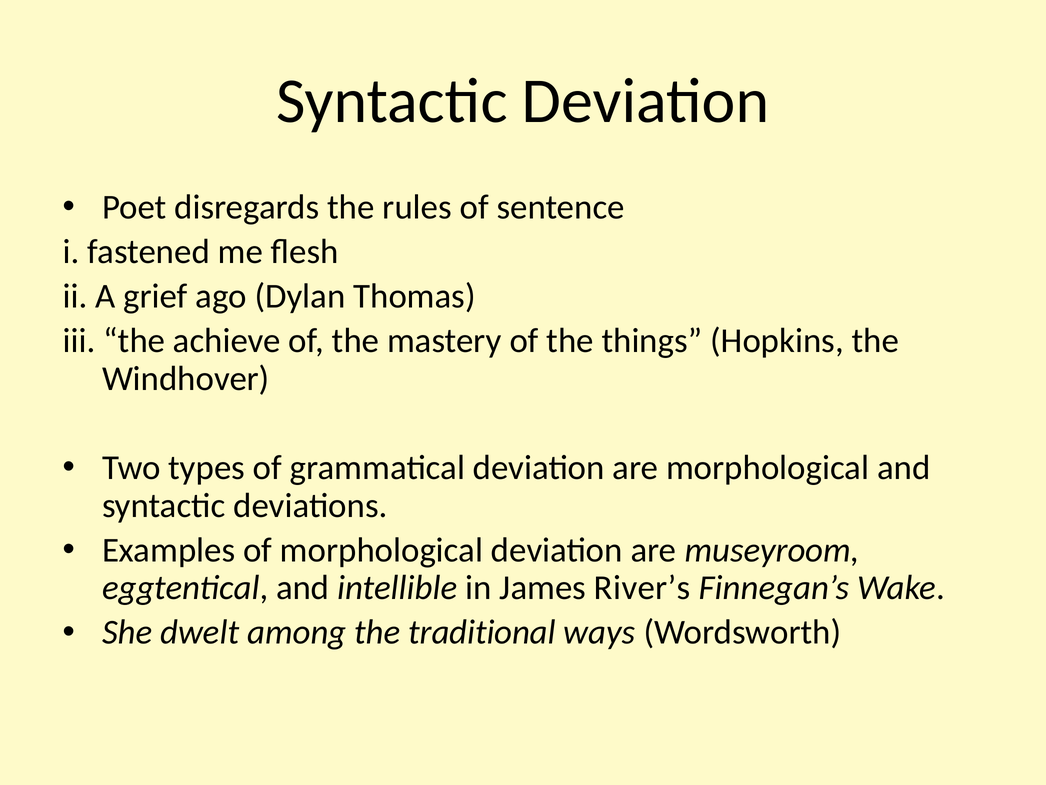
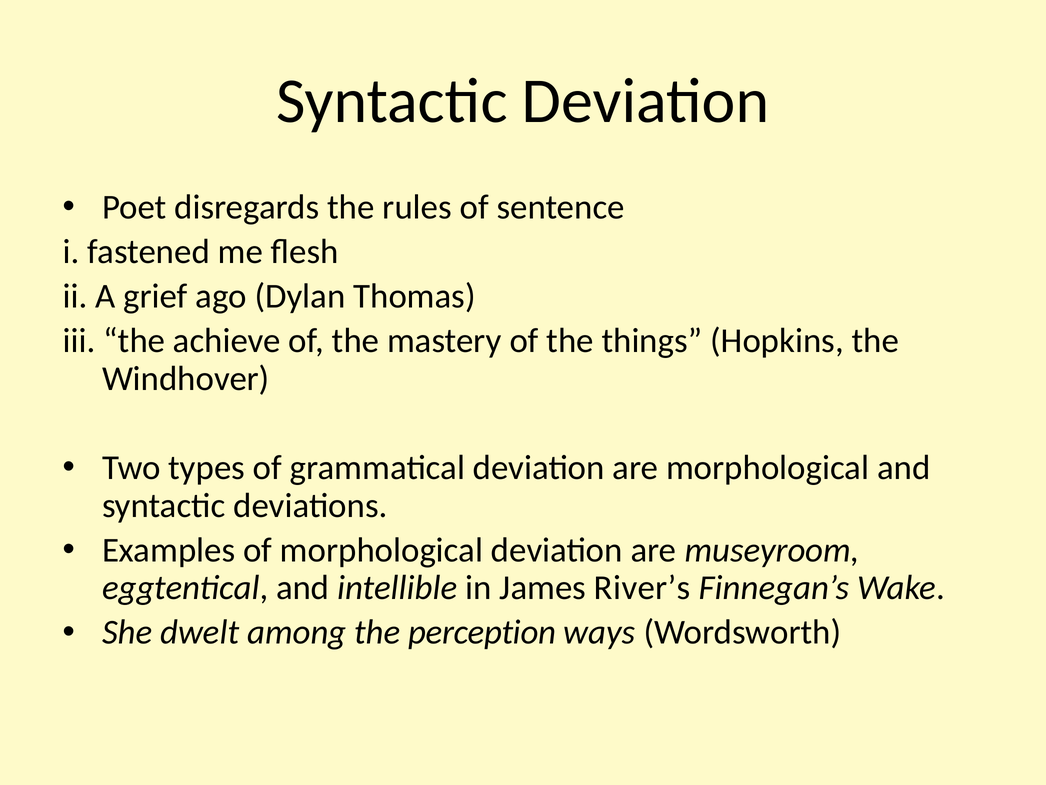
traditional: traditional -> perception (482, 632)
